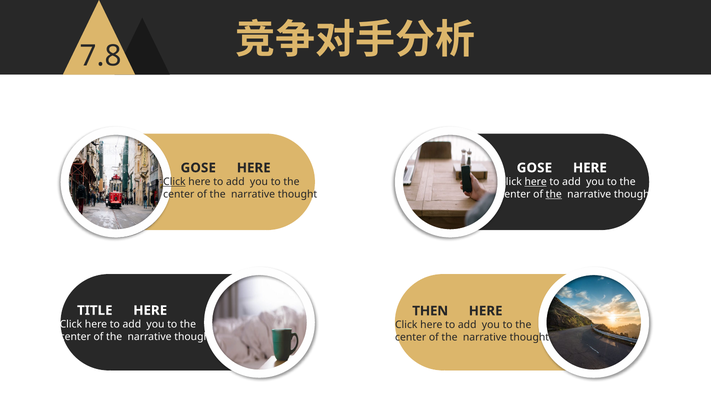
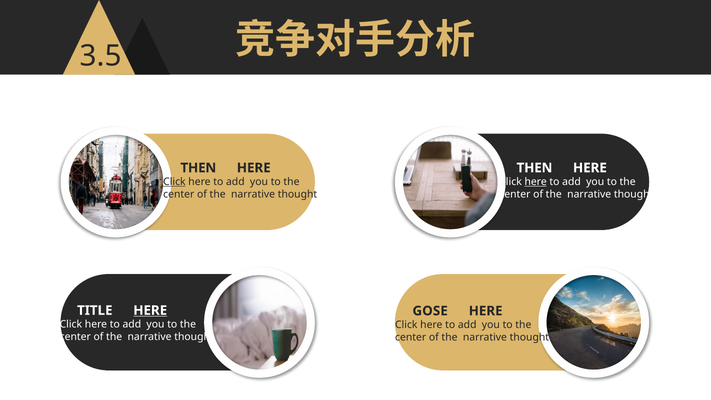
7.8: 7.8 -> 3.5 (101, 56)
GOSE: GOSE -> THEN (198, 168)
GOSE: GOSE -> THEN (535, 168)
the underline: present -> none (554, 194)
HERE underline: none -> present (150, 310)
THEN: THEN -> GOSE (430, 311)
